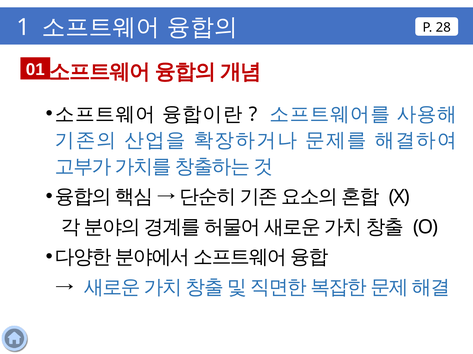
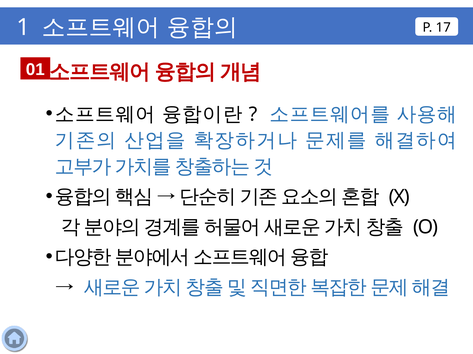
28: 28 -> 17 (443, 27)
